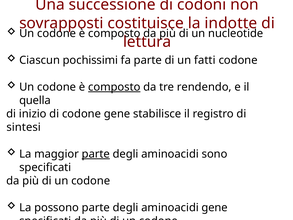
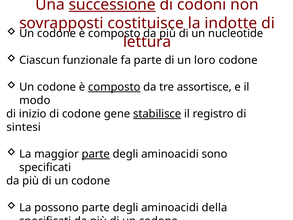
successione underline: none -> present (112, 5)
pochissimi: pochissimi -> funzionale (90, 60)
fatti: fatti -> loro (205, 60)
rendendo: rendendo -> assortisce (204, 87)
quella: quella -> modo (35, 100)
stabilisce underline: none -> present (157, 114)
aminoacidi gene: gene -> della (214, 207)
